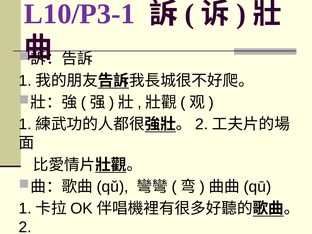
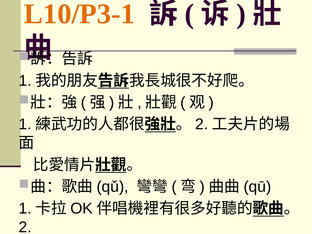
L10/P3-1 colour: purple -> orange (79, 14)
